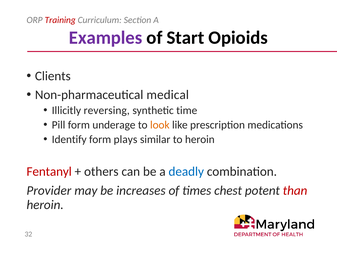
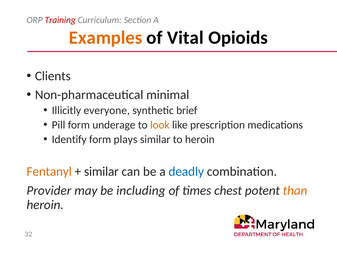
Examples colour: purple -> orange (106, 38)
Start: Start -> Vital (185, 38)
medical: medical -> minimal (168, 95)
reversing: reversing -> everyone (107, 110)
time: time -> brief (187, 110)
Fentanyl colour: red -> orange (49, 171)
others: others -> similar (101, 171)
increases: increases -> including (141, 190)
than colour: red -> orange (295, 190)
